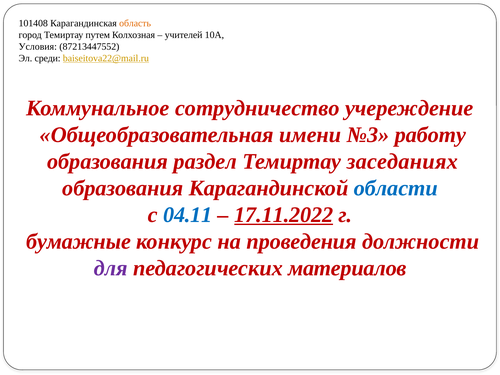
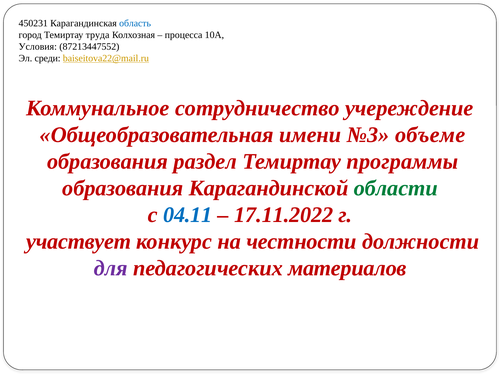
101408: 101408 -> 450231 (33, 23)
область colour: orange -> blue (135, 23)
путем: путем -> труда (98, 35)
учителей: учителей -> процесса (184, 35)
работу: работу -> объеме (430, 135)
заседаниях: заседаниях -> программы (402, 161)
области colour: blue -> green (396, 188)
17.11.2022 underline: present -> none (284, 215)
бумажные: бумажные -> участвует (79, 241)
проведения: проведения -> честности (302, 241)
